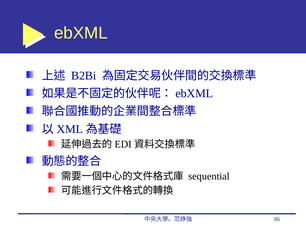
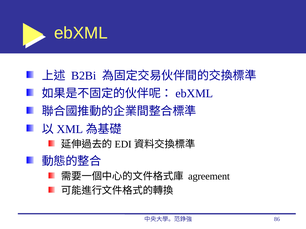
sequential: sequential -> agreement (209, 177)
